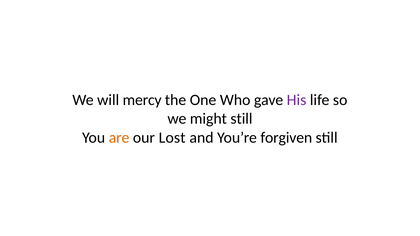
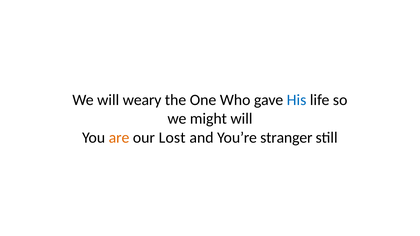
mercy: mercy -> weary (142, 100)
His colour: purple -> blue (297, 100)
might still: still -> will (241, 119)
forgiven: forgiven -> stranger (286, 138)
